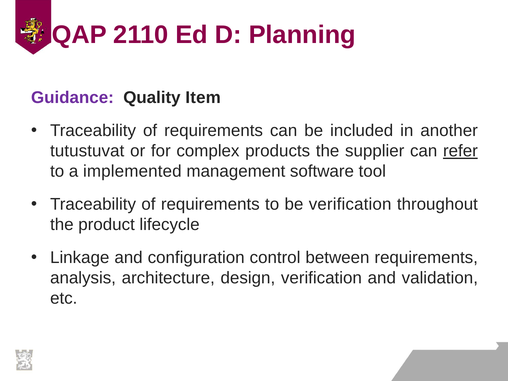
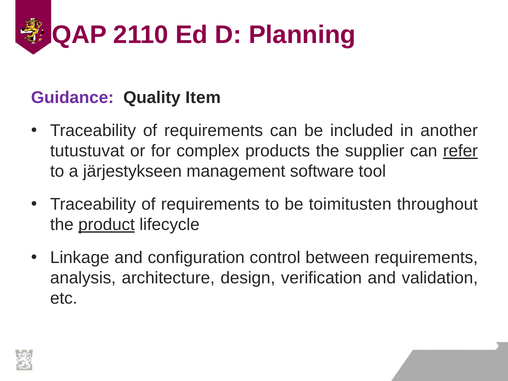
implemented: implemented -> järjestykseen (132, 171)
be verification: verification -> toimitusten (350, 204)
product underline: none -> present (107, 225)
